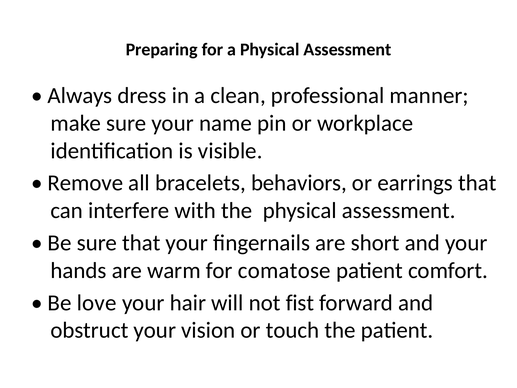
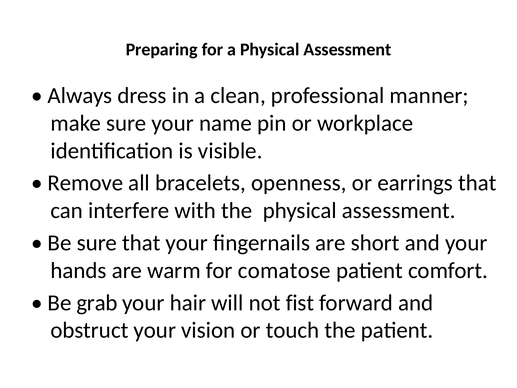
behaviors: behaviors -> openness (299, 183)
love: love -> grab (97, 303)
